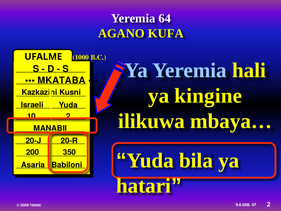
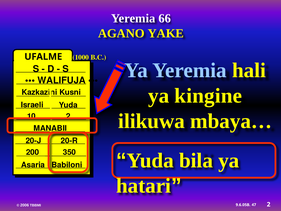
64: 64 -> 66 (165, 18)
KUFA: KUFA -> YAKE (166, 33)
MKATABA: MKATABA -> WALIFUJA (62, 80)
